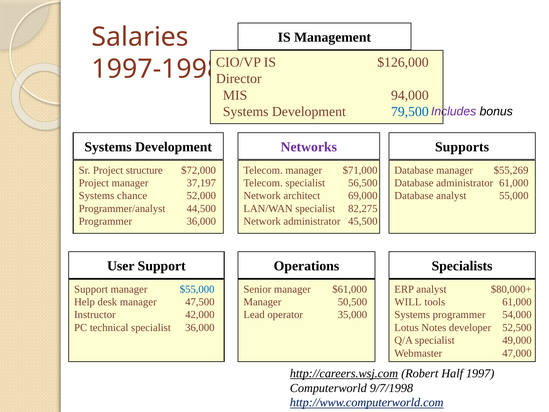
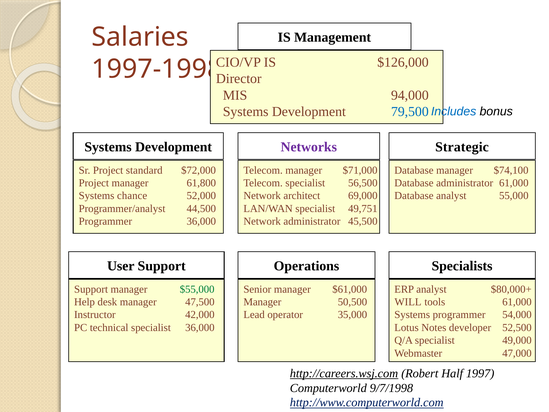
Includes colour: purple -> blue (454, 112)
Supports: Supports -> Strategic (462, 147)
structure: structure -> standard (144, 170)
$55,269: $55,269 -> $74,100 (511, 170)
37,197: 37,197 -> 61,800 (201, 183)
82,275: 82,275 -> 49,751 (363, 208)
$55,000 colour: blue -> green (197, 289)
